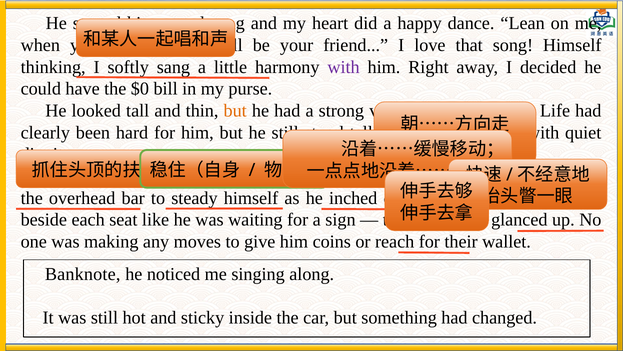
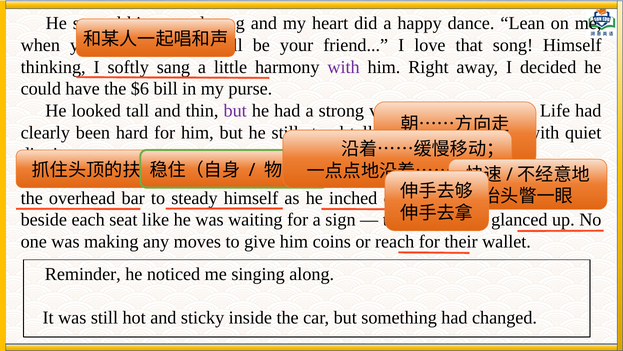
$0: $0 -> $6 (140, 89)
but colour: orange -> purple (235, 111)
Banknote: Banknote -> Reminder (83, 274)
